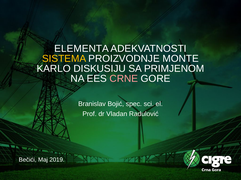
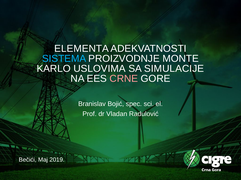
SISTEMA colour: yellow -> light blue (64, 59)
DISKUSIJU: DISKUSIJU -> USLOVIMA (99, 69)
PRIMJENOM: PRIMJENOM -> SIMULACIJE (174, 69)
